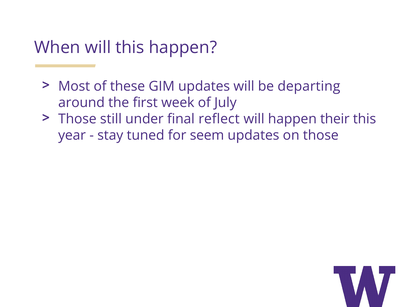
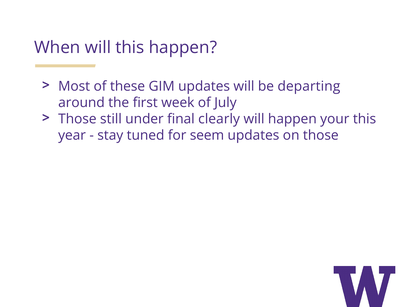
reflect: reflect -> clearly (219, 119)
their: their -> your (335, 119)
